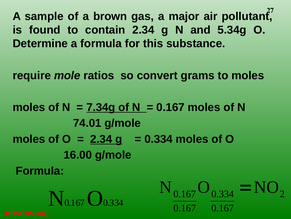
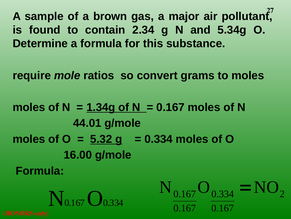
7.34g: 7.34g -> 1.34g (101, 107)
74.01: 74.01 -> 44.01 (87, 123)
2.34: 2.34 -> 5.32 (101, 139)
